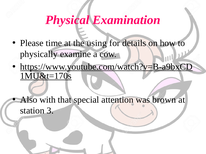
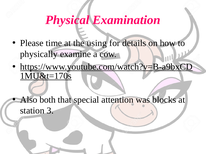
with: with -> both (48, 100)
brown: brown -> blocks (164, 100)
